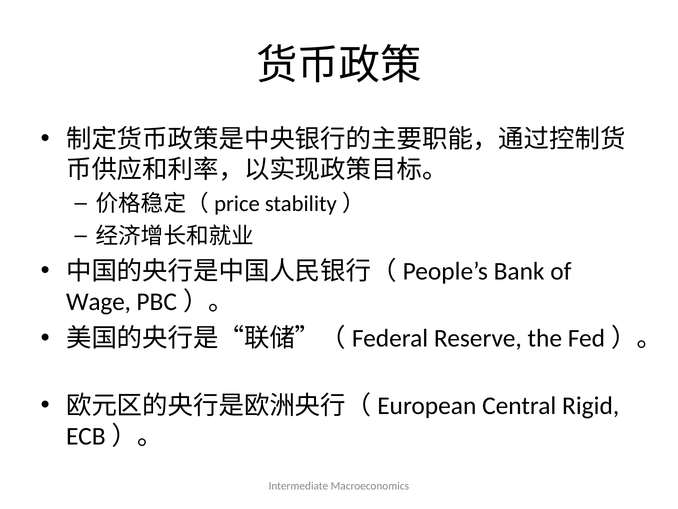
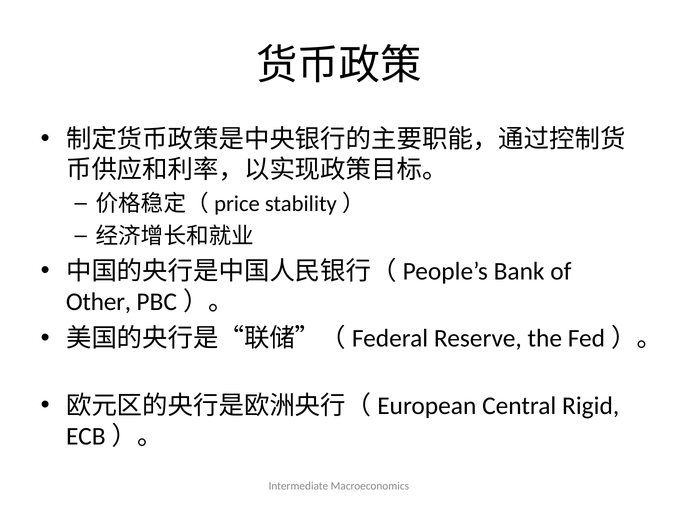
Wage: Wage -> Other (99, 302)
